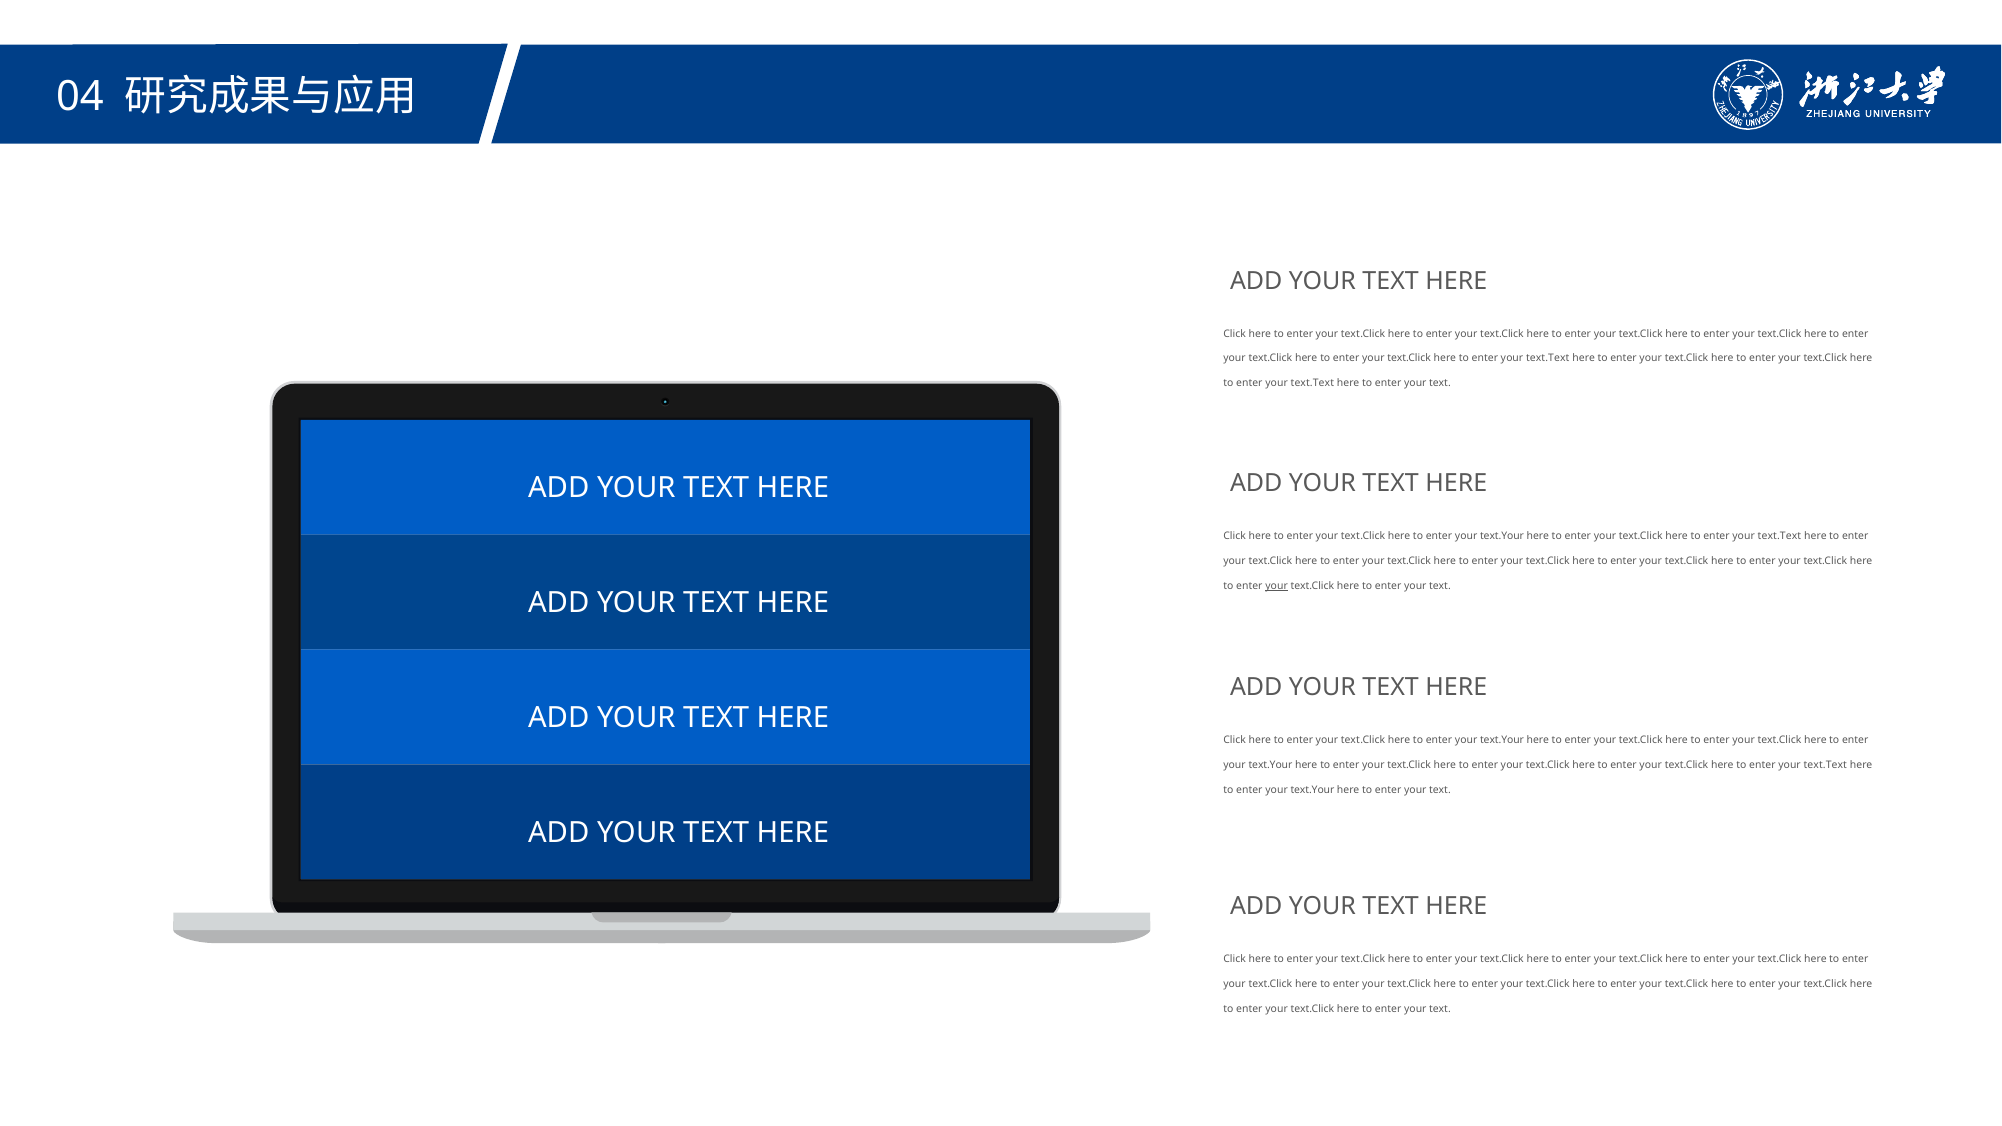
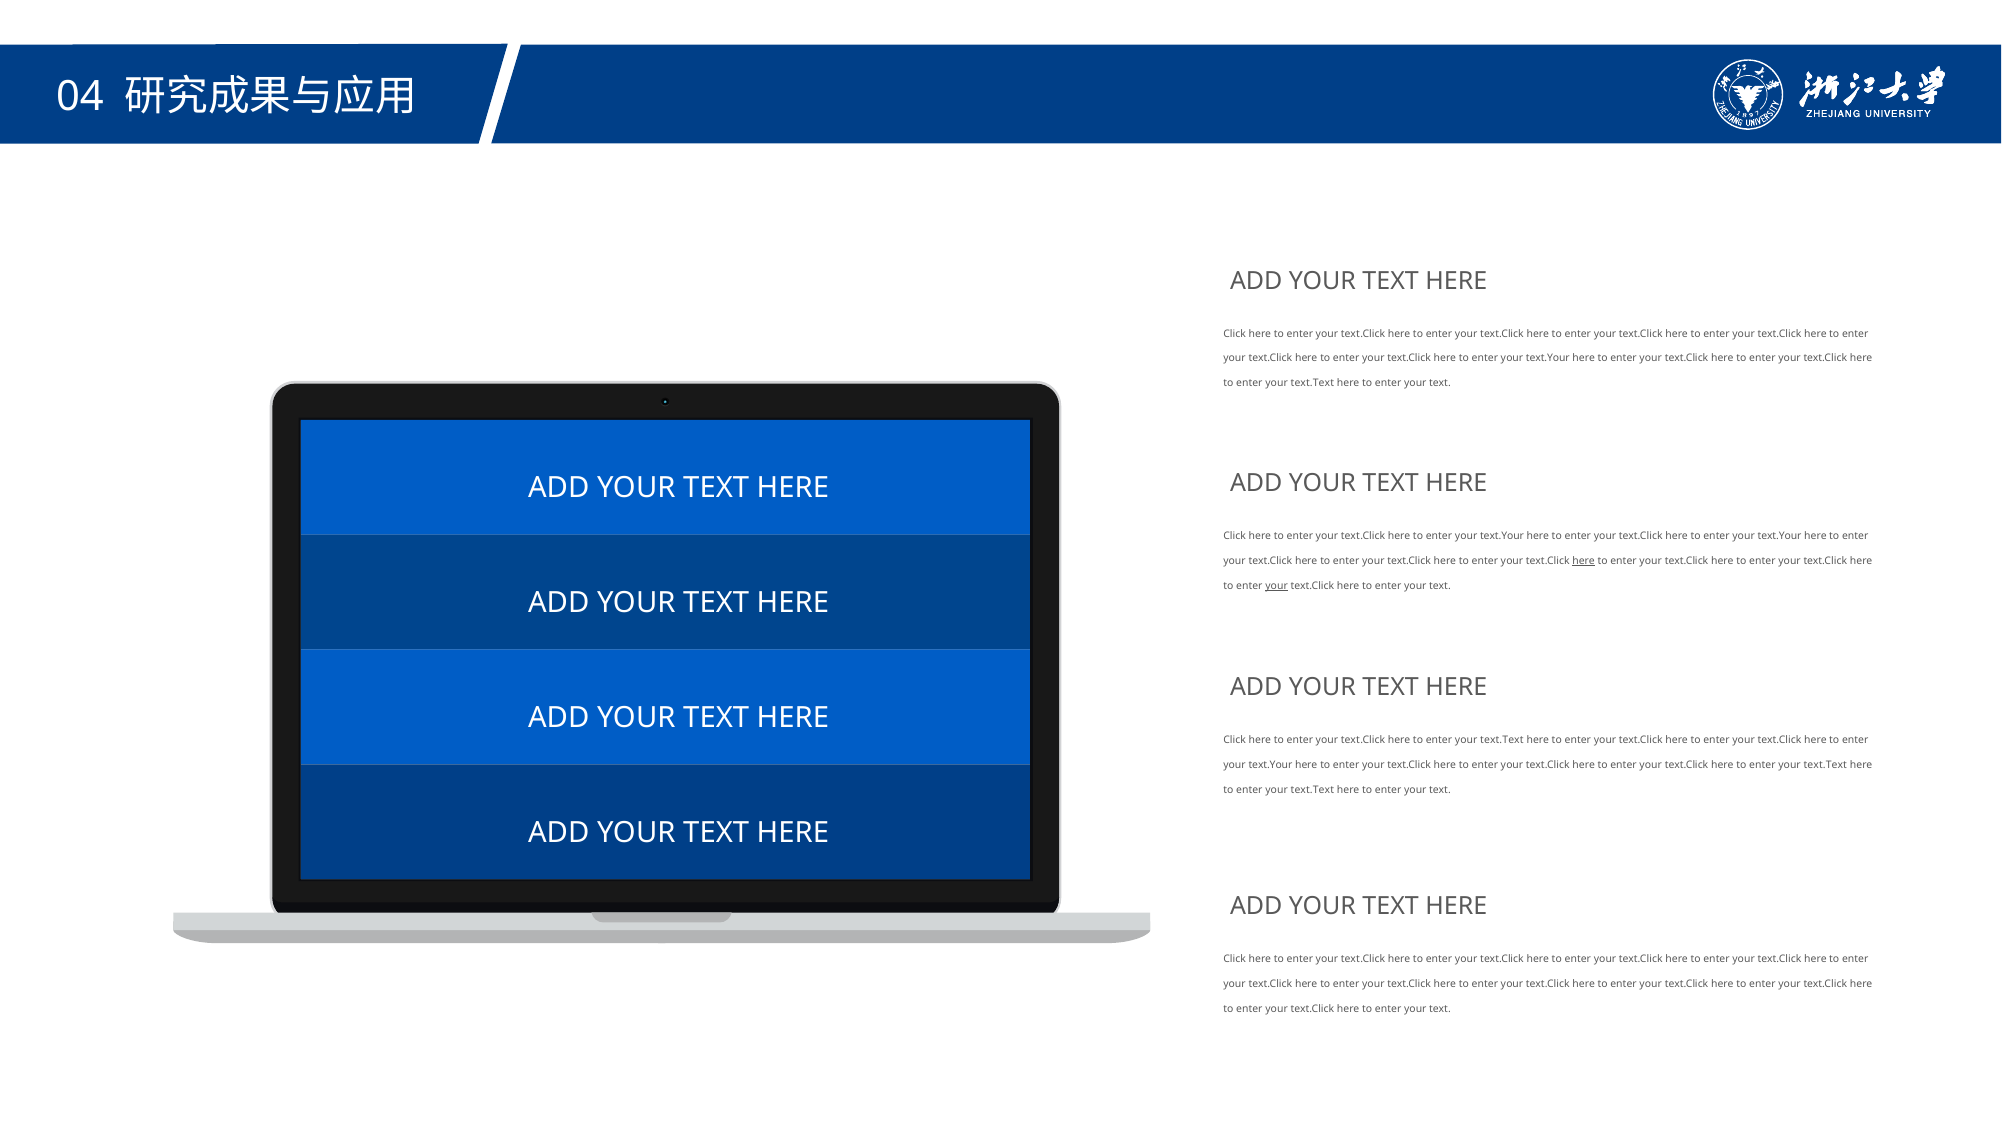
text.Text: text.Text -> text.Your (1548, 359)
text.Text: text.Text -> text.Your (1780, 536)
here underline: none -> present (1584, 561)
text.Your: text.Your -> text.Text (1502, 741)
text.Your: text.Your -> text.Text (1312, 790)
